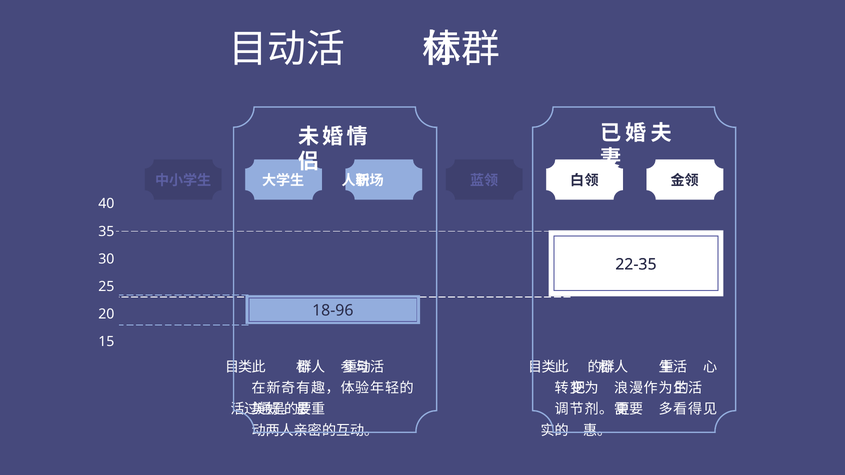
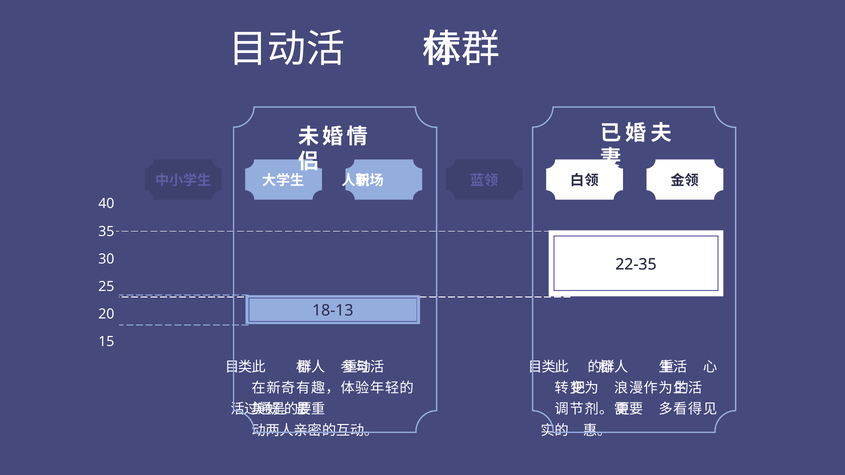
18-96: 18-96 -> 18-13 (333, 311)
